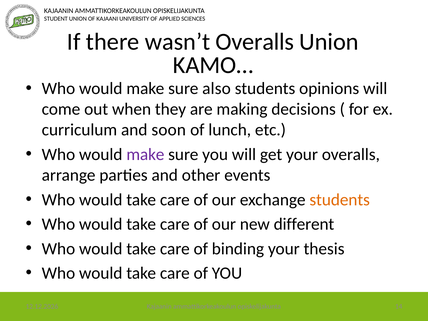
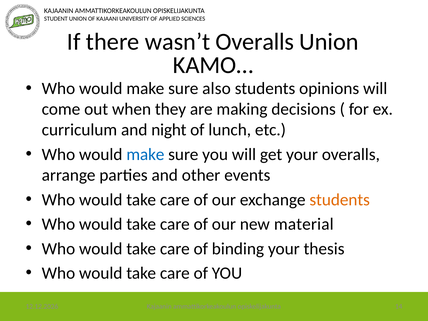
soon: soon -> night (169, 130)
make colour: purple -> blue (145, 154)
different: different -> material (304, 224)
